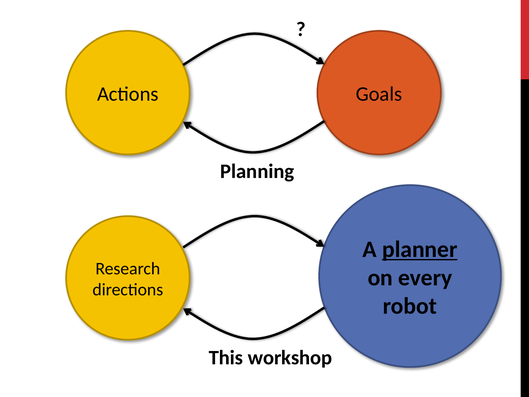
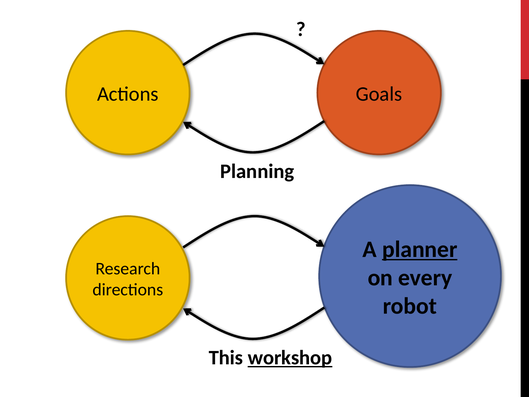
workshop underline: none -> present (290, 358)
